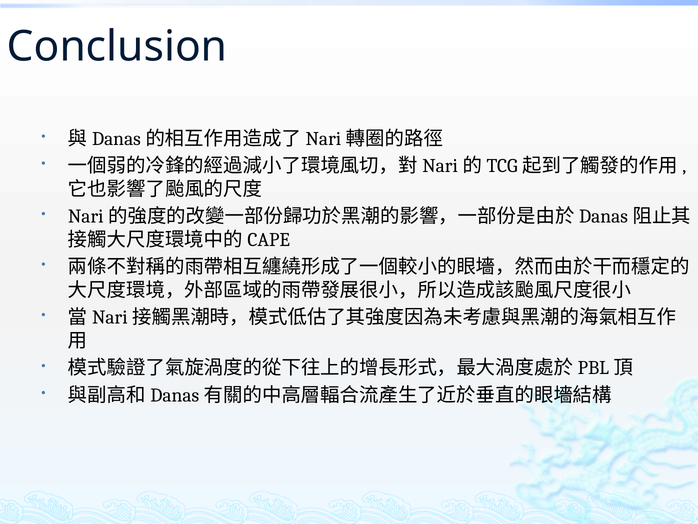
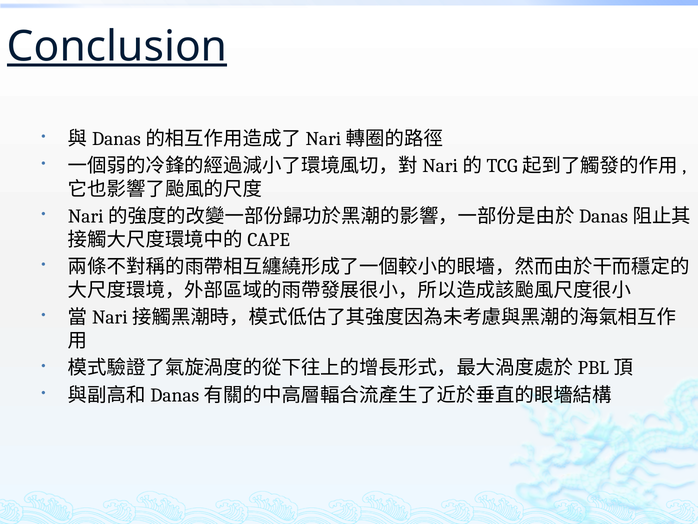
Conclusion underline: none -> present (117, 47)
